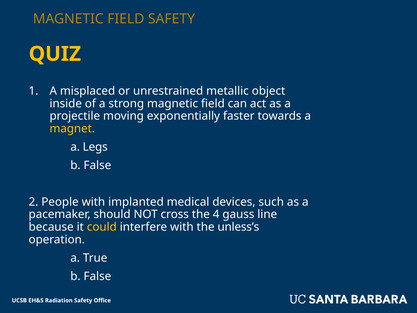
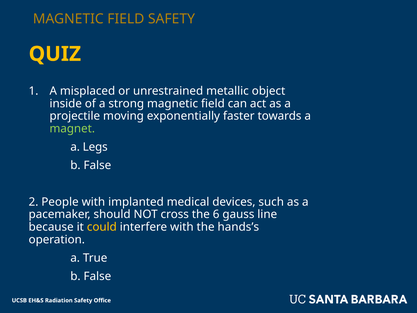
magnet colour: yellow -> light green (72, 128)
4: 4 -> 6 (216, 214)
unless’s: unless’s -> hands’s (238, 227)
